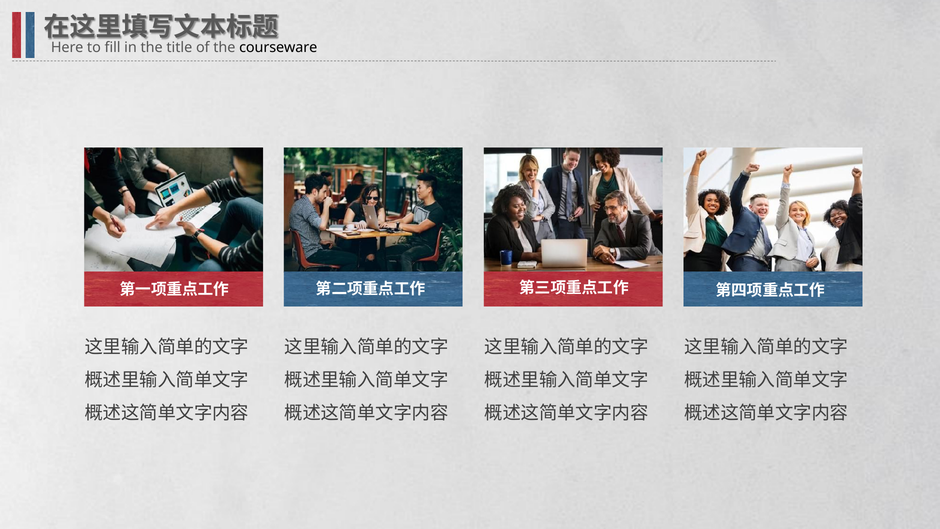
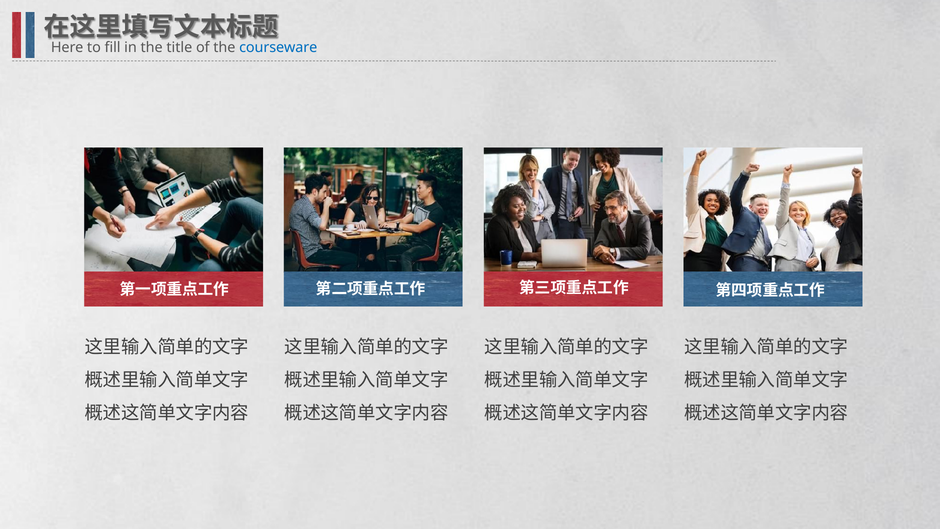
courseware colour: black -> blue (278, 48)
